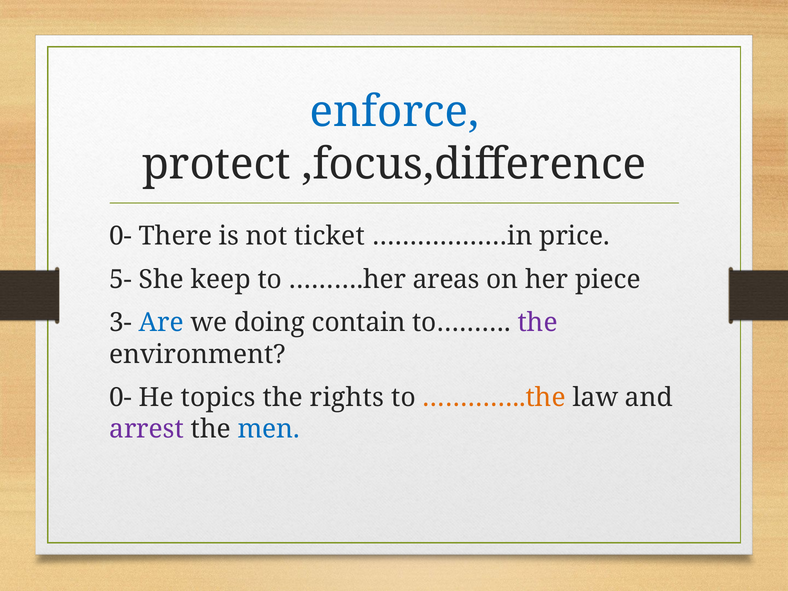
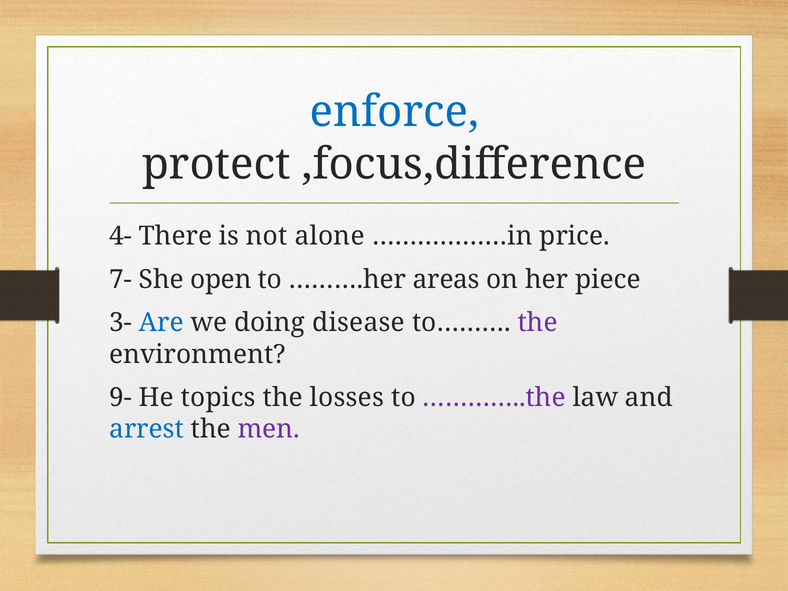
0-: 0- -> 4- (121, 236)
ticket: ticket -> alone (330, 236)
5-: 5- -> 7- (121, 279)
keep: keep -> open (221, 279)
contain: contain -> disease (358, 323)
0-: 0- -> 9- (121, 398)
rights: rights -> losses (347, 398)
…………..the colour: orange -> purple (494, 398)
arrest colour: purple -> blue (147, 429)
men colour: blue -> purple (269, 429)
